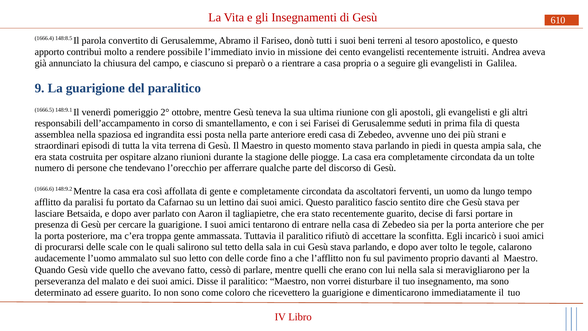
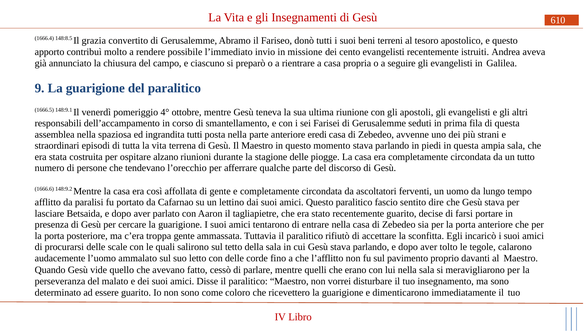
parola: parola -> grazia (94, 41)
2°: 2° -> 4° (165, 112)
ingrandita essi: essi -> tutti (195, 135)
tolte: tolte -> tutto (526, 157)
